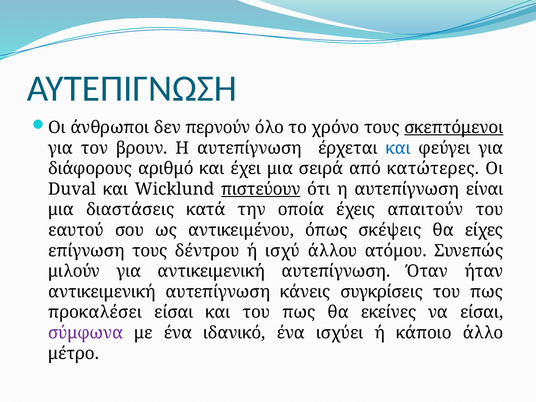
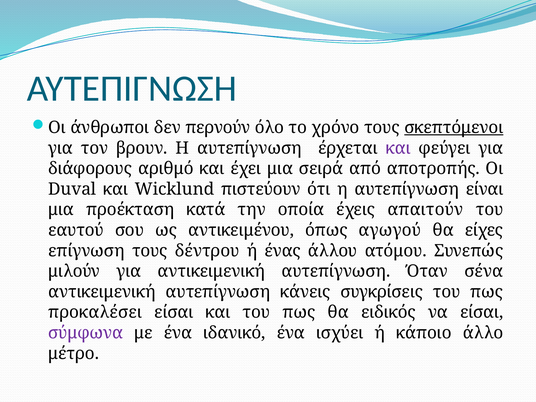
και colour: blue -> purple (398, 148)
κατώτερες: κατώτερες -> αποτροπής (433, 169)
πιστεύουν underline: present -> none (261, 189)
διαστάσεις: διαστάσεις -> προέκταση (130, 210)
σκέψεις: σκέψεις -> αγωγού (390, 230)
ισχύ: ισχύ -> ένας (283, 251)
ήταν: ήταν -> σένα (484, 271)
εκείνες: εκείνες -> ειδικός (388, 312)
